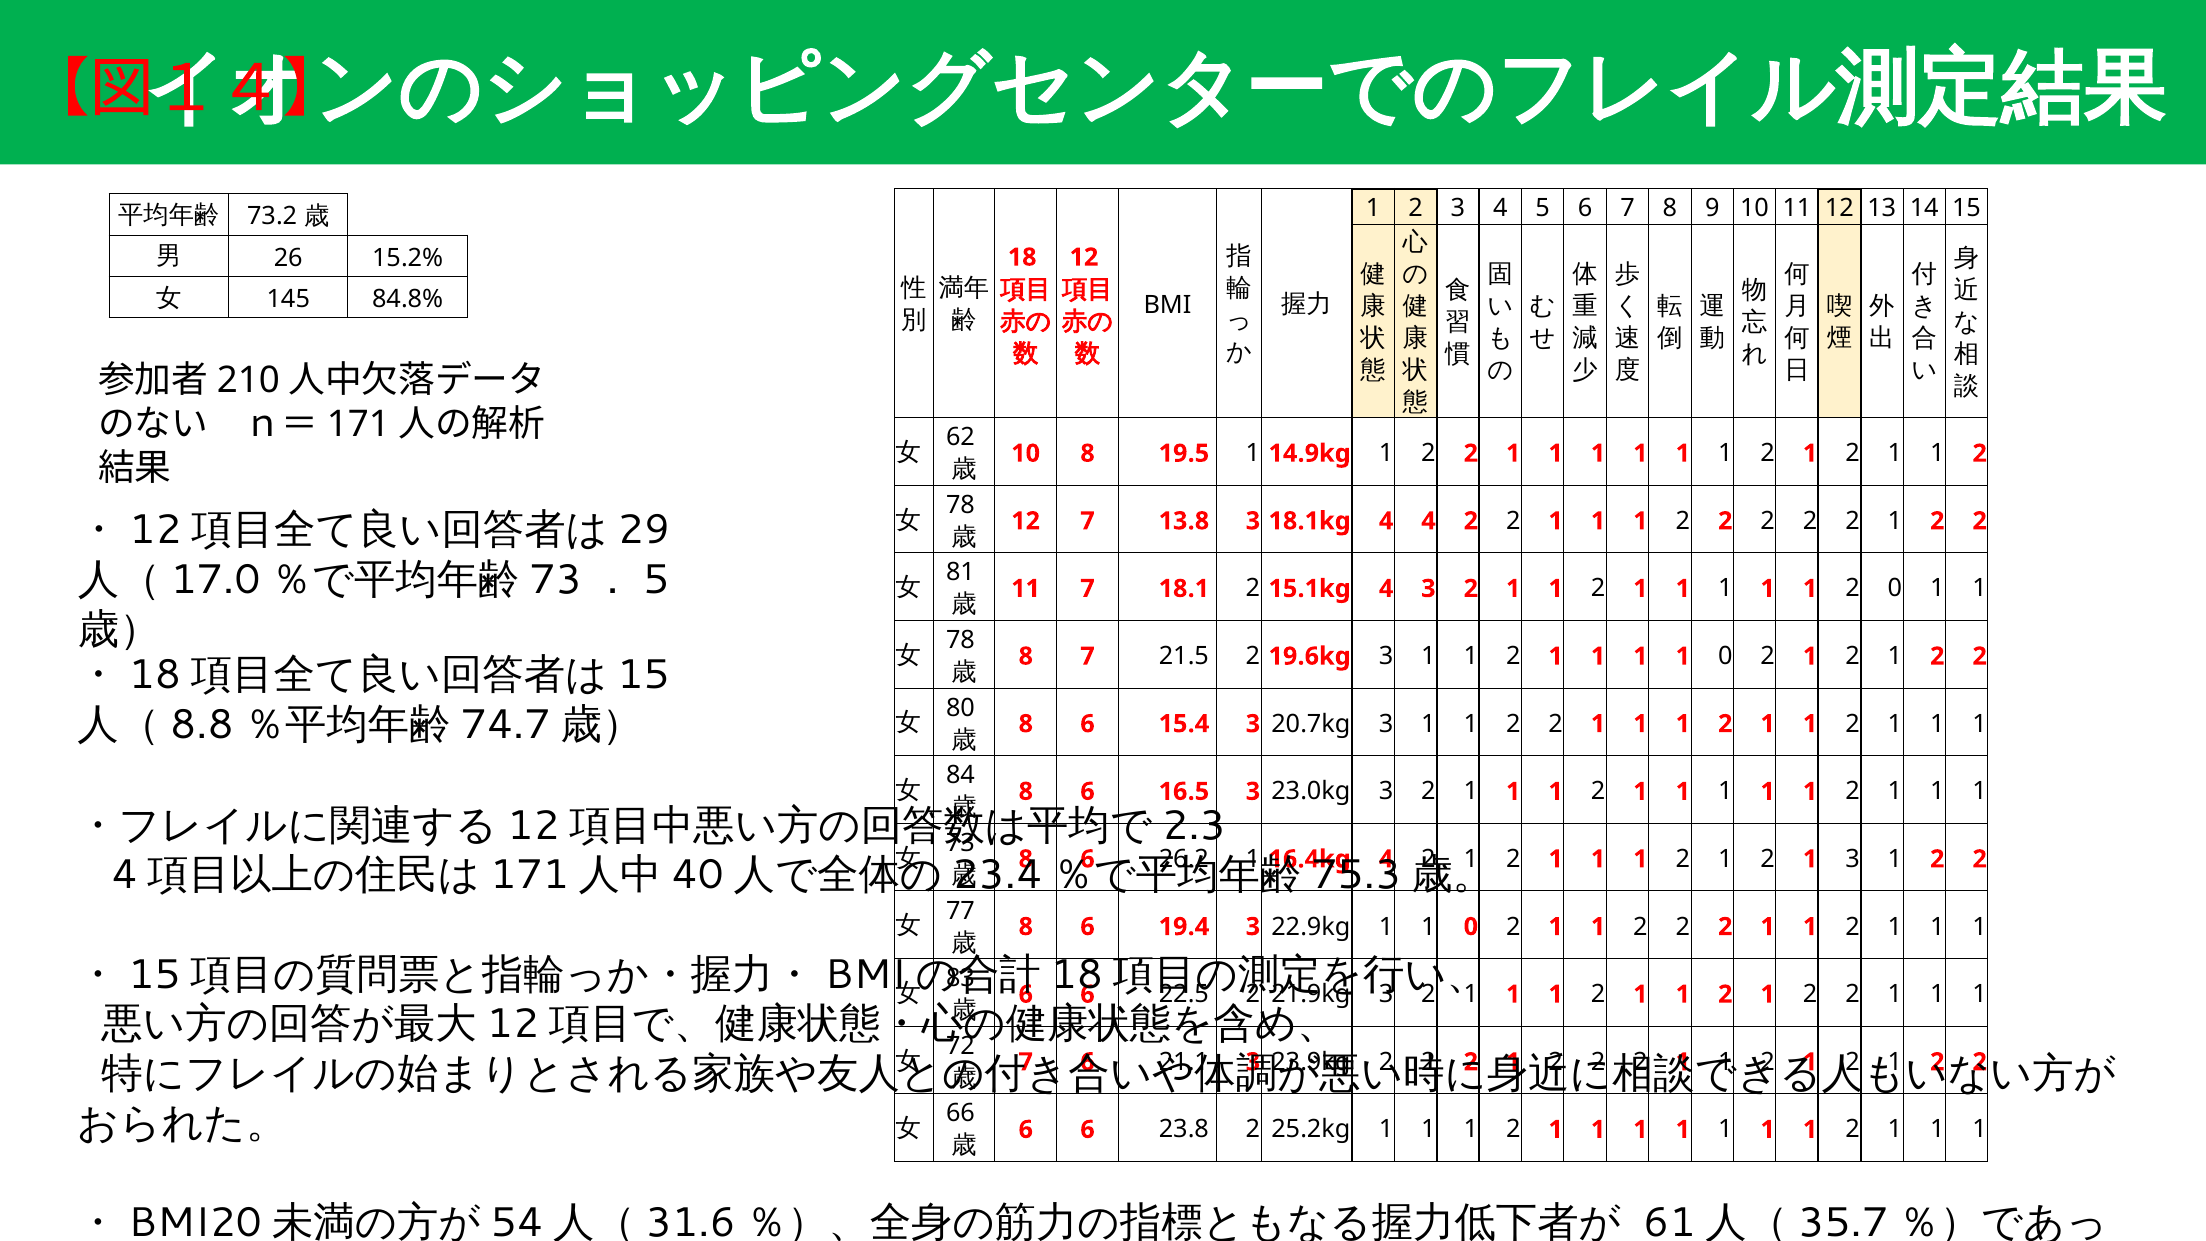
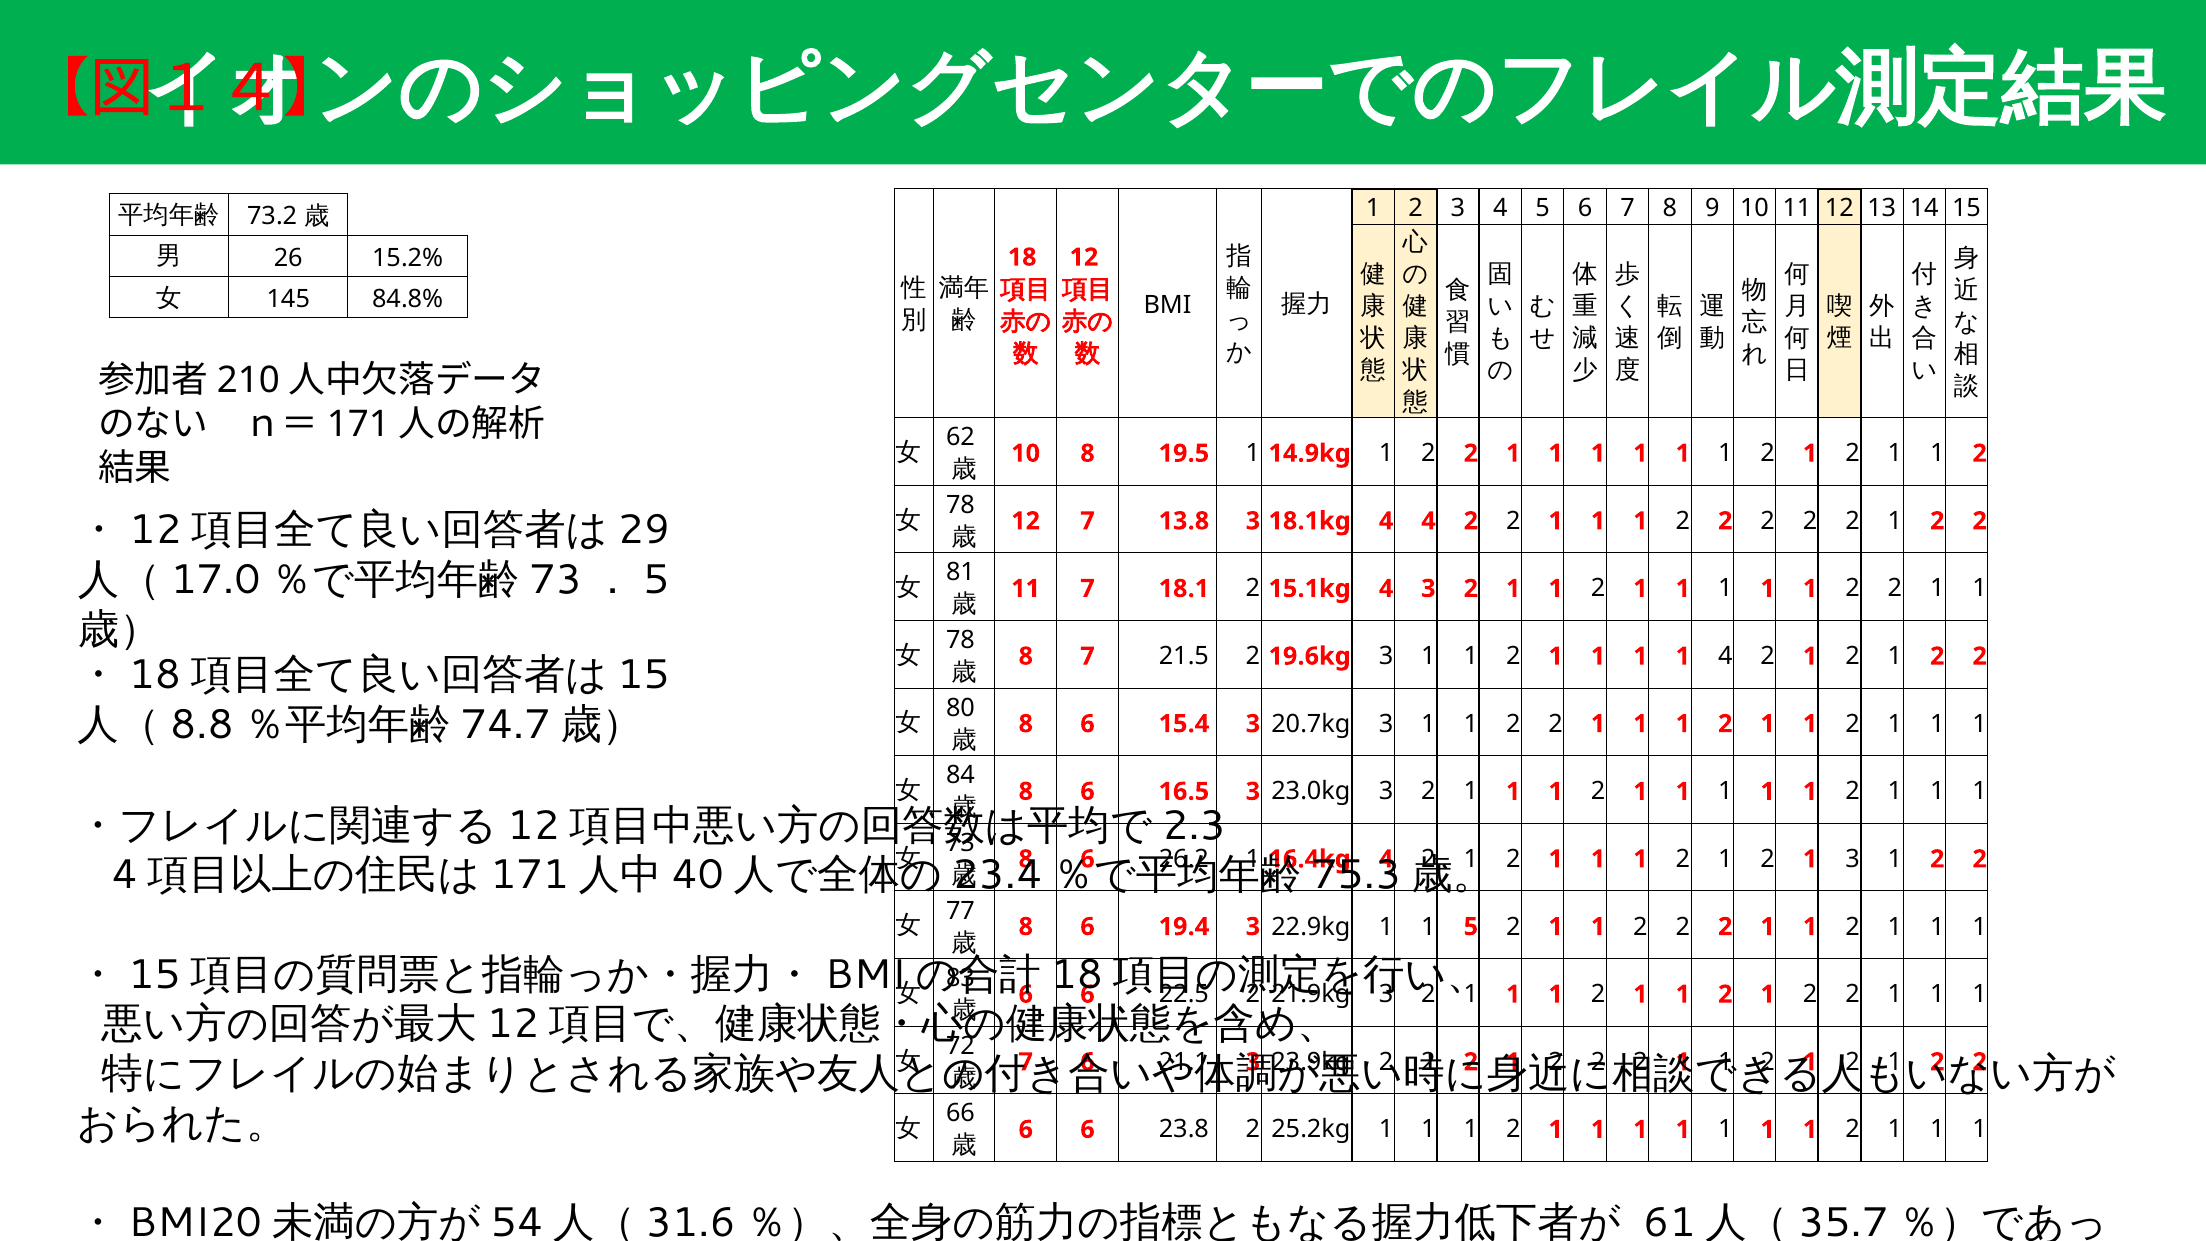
0: 0 -> 2 (1895, 589)
1 1 1 0: 0 -> 4 (1725, 656)
22.9kg 1 1 0: 0 -> 5 (1471, 927)
